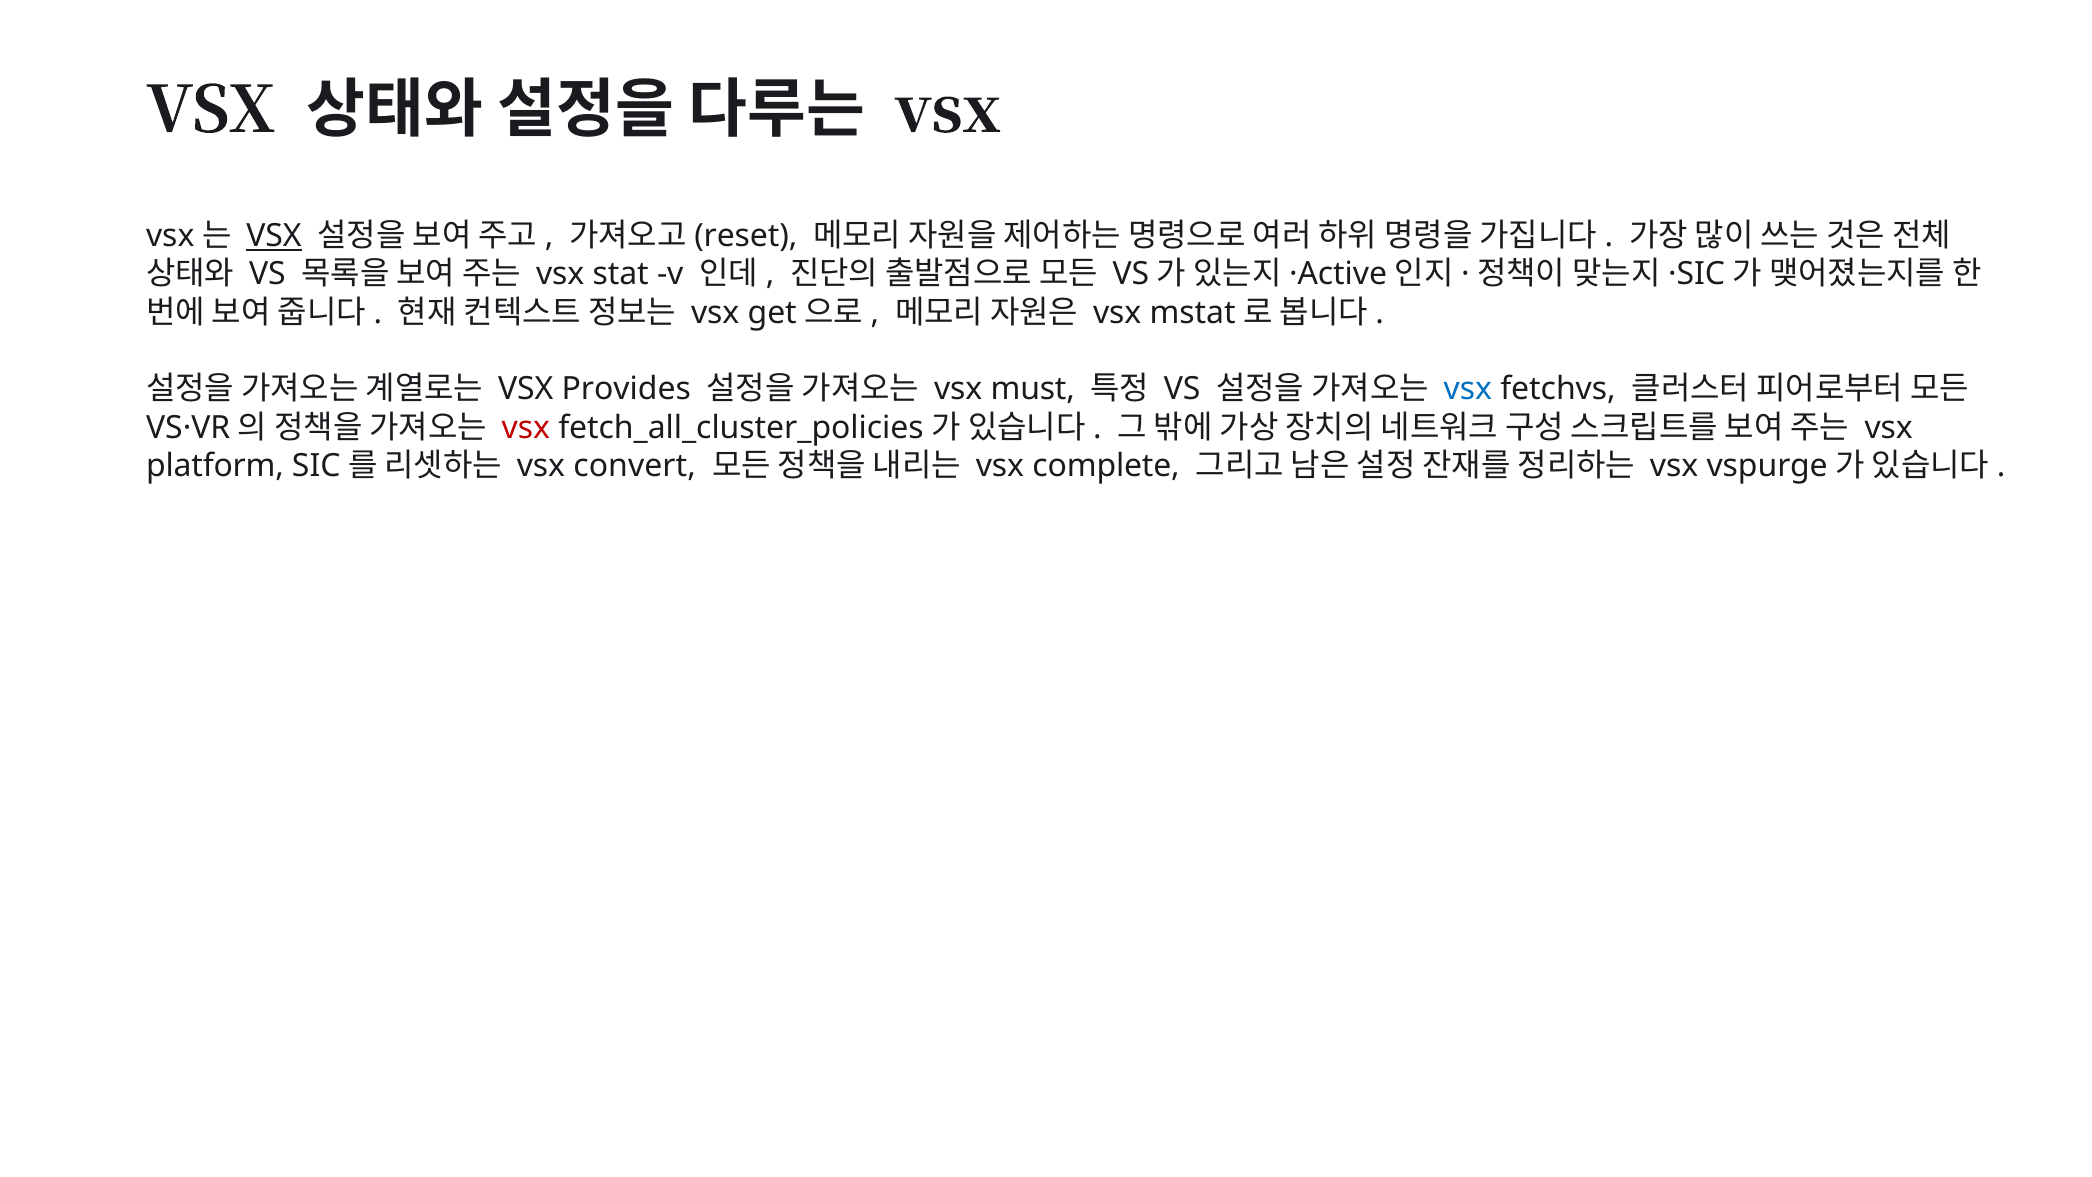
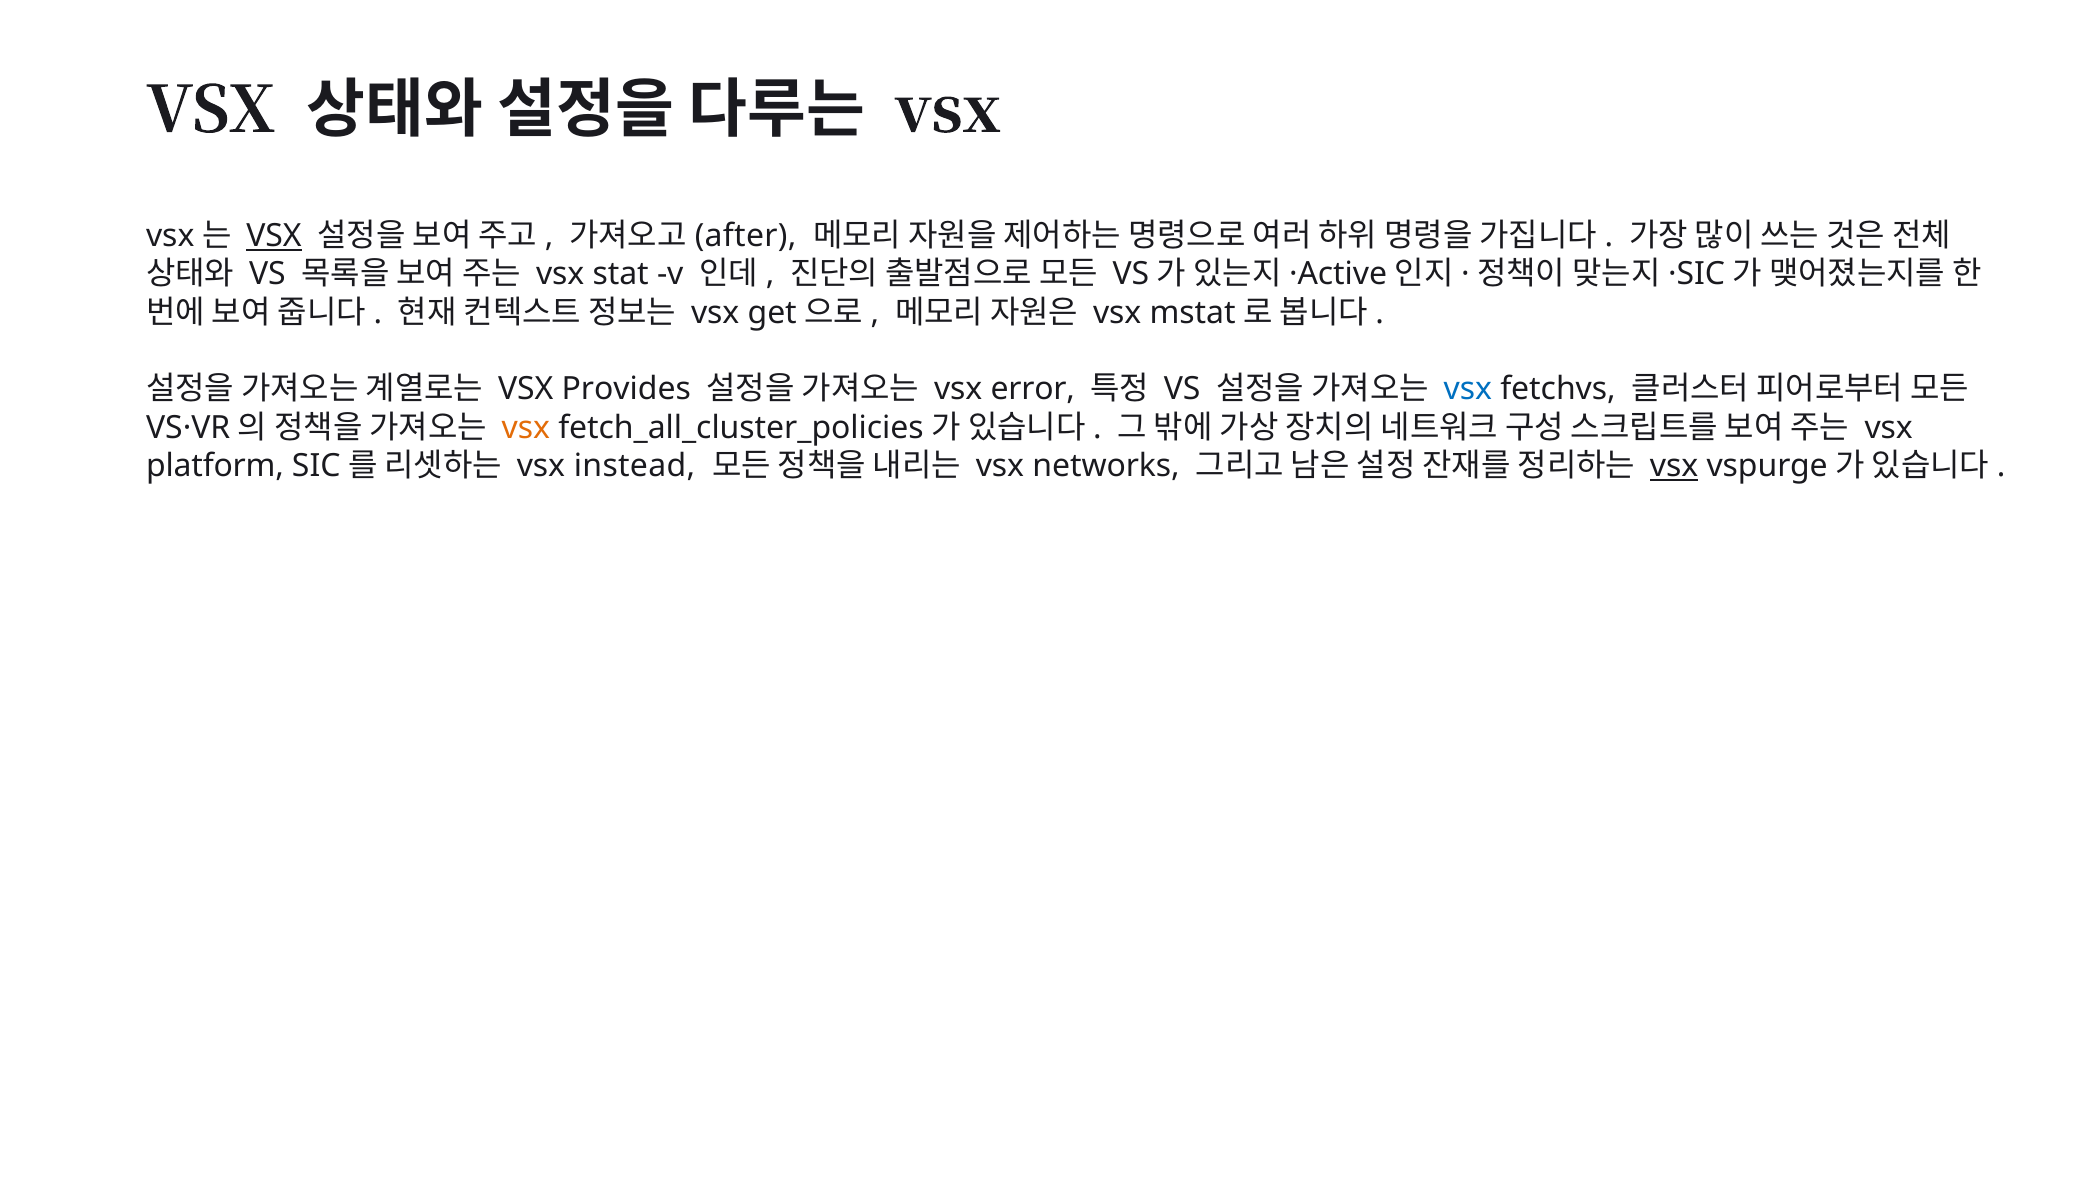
reset: reset -> after (746, 236)
must: must -> error (1033, 389)
vsx colour: red -> orange (526, 427)
convert: convert -> instead (635, 466)
complete: complete -> networks (1106, 466)
vsx underline: none -> present (1674, 466)
